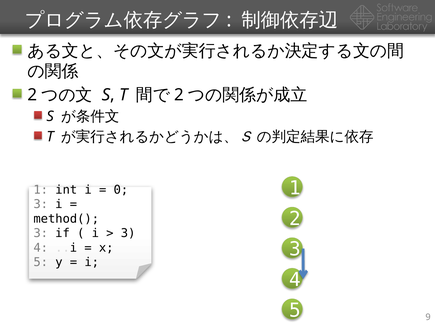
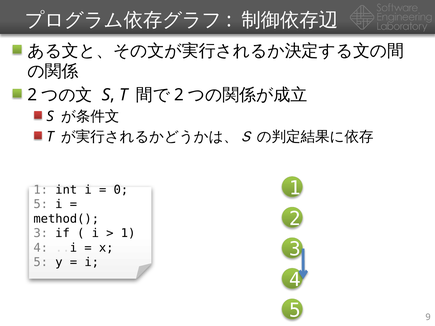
3: 3 -> 5 (41, 204)
3: 3 -> 1 (128, 233)
